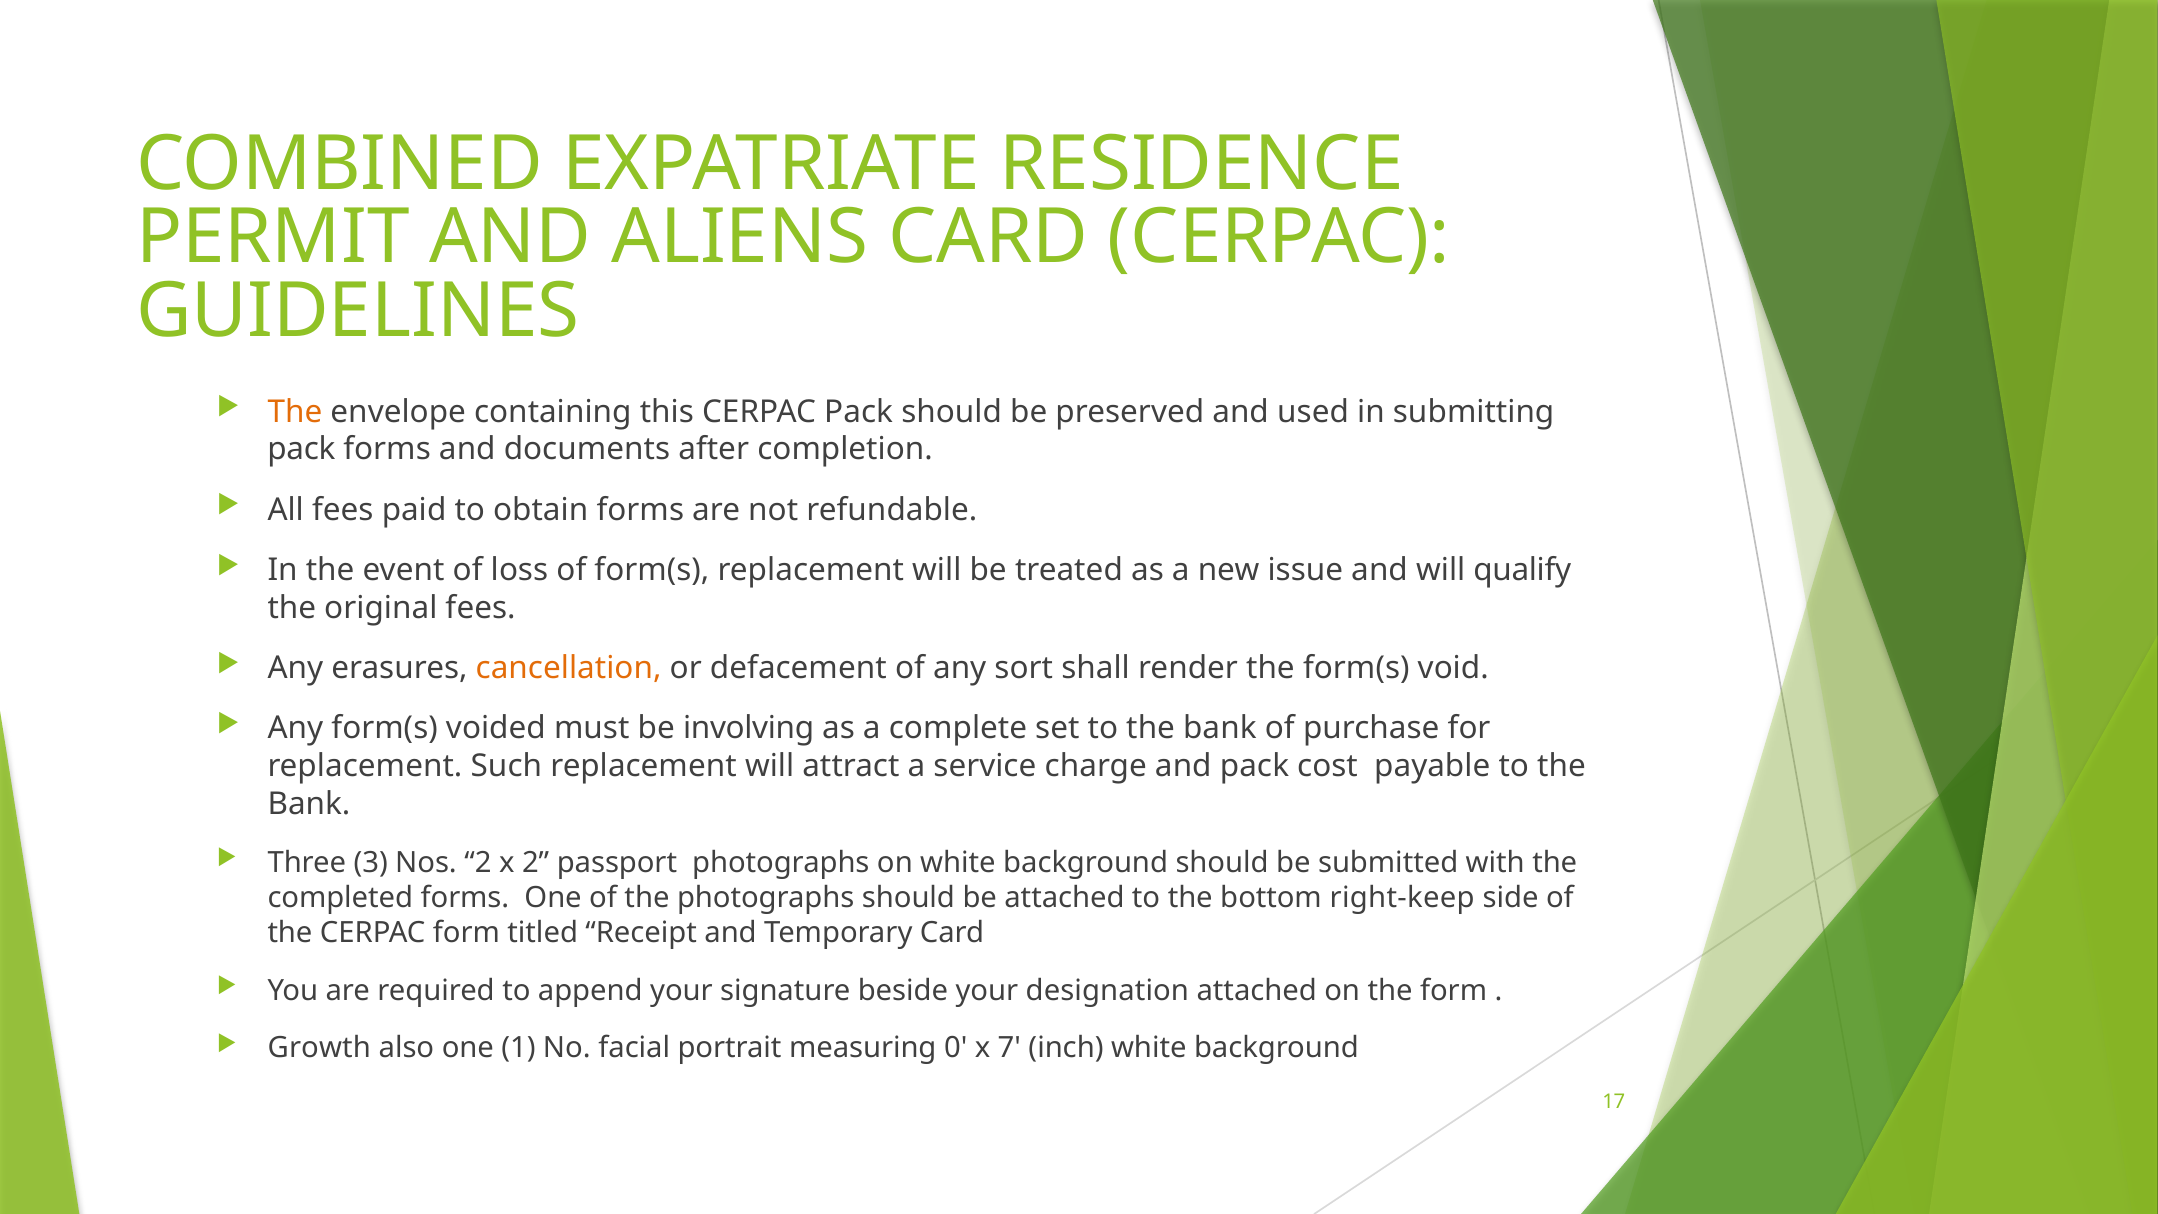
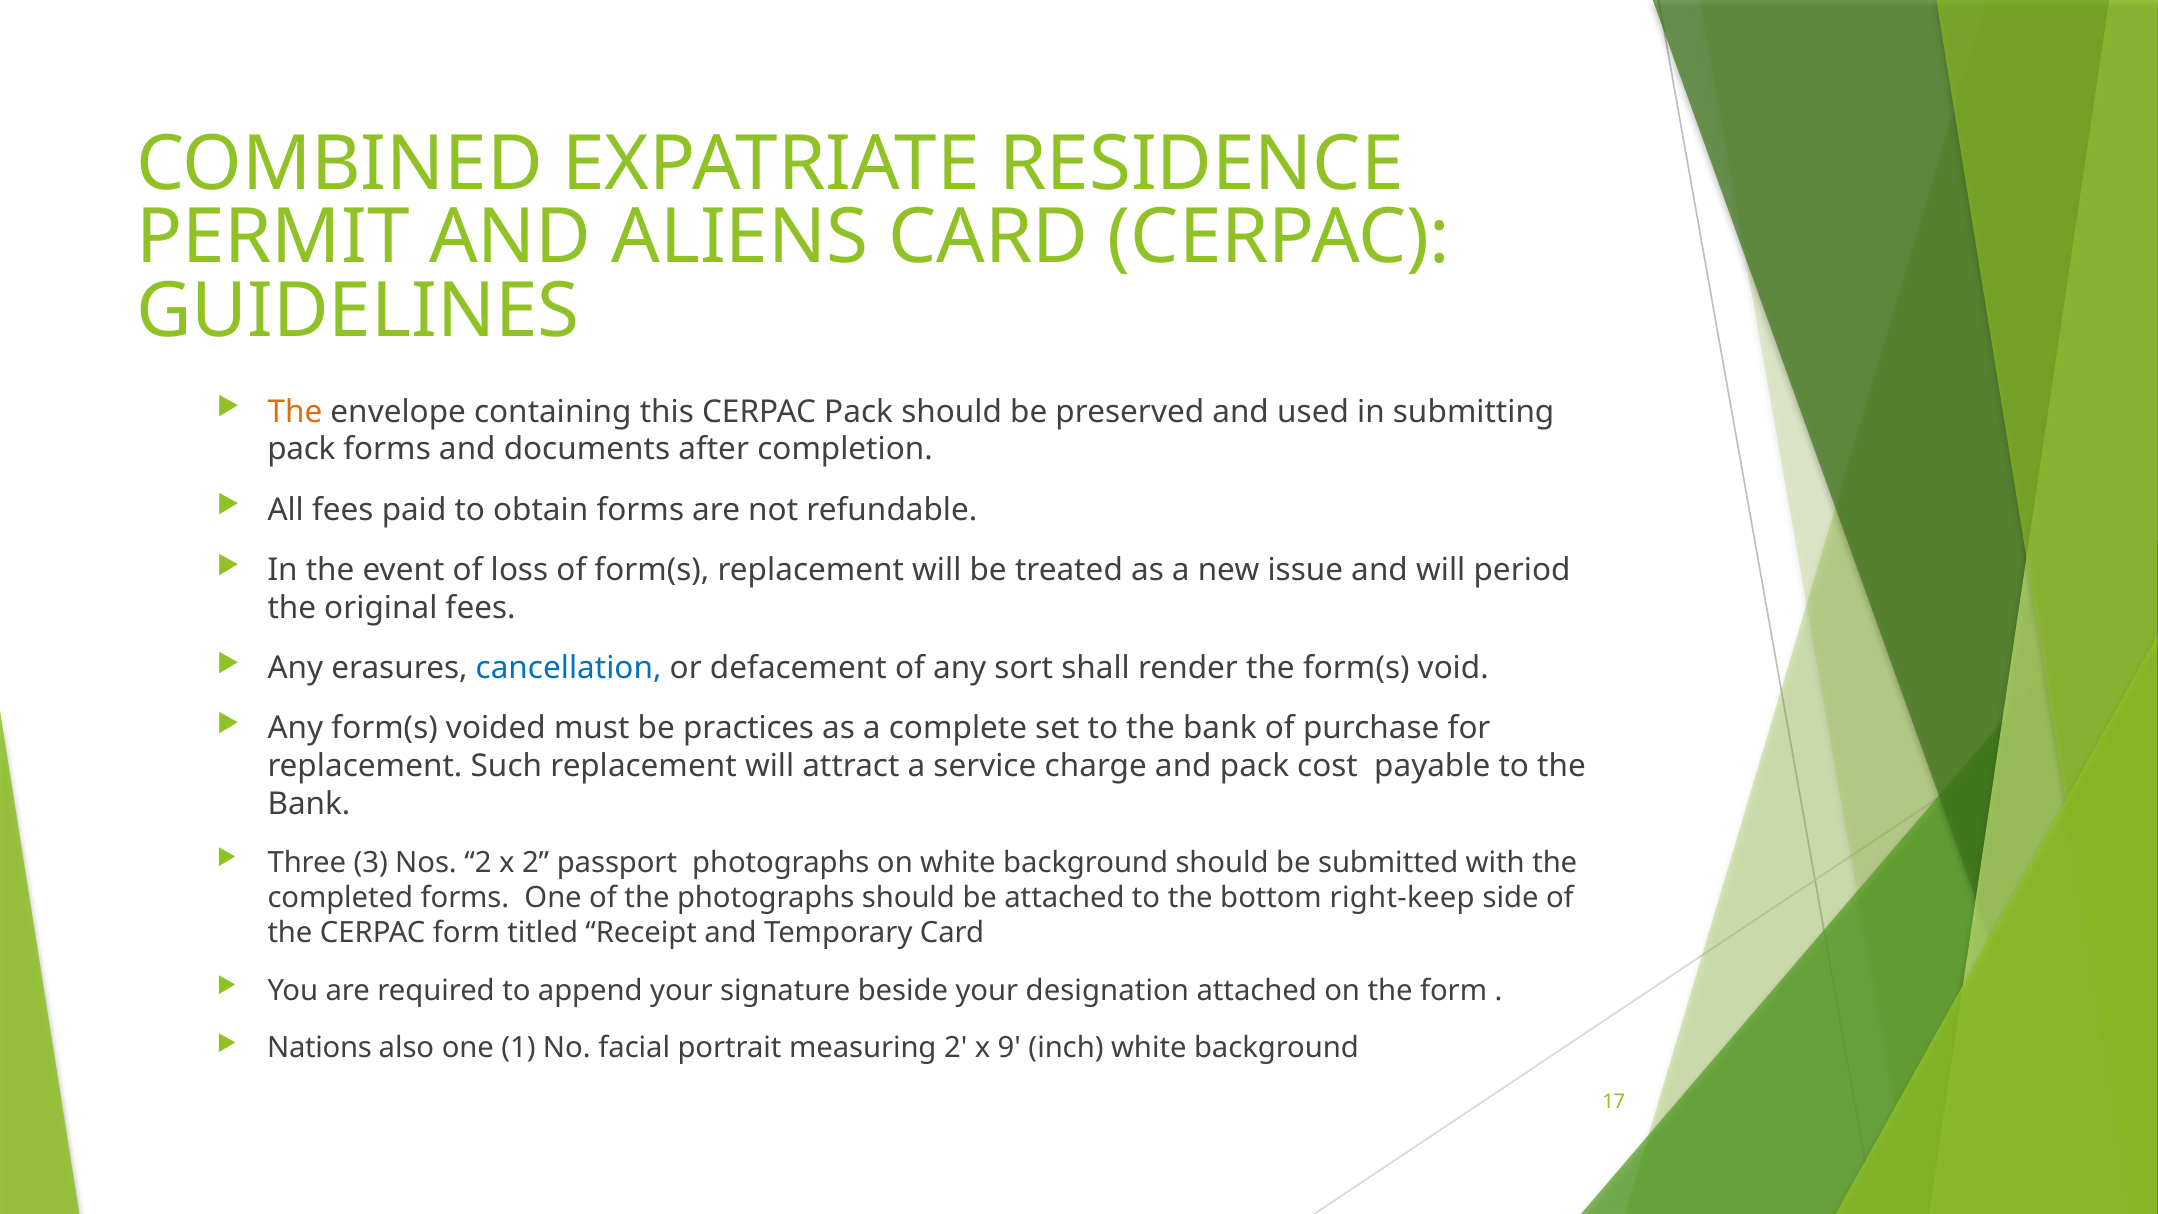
qualify: qualify -> period (1522, 570)
cancellation colour: orange -> blue (569, 668)
involving: involving -> practices (749, 728)
Growth: Growth -> Nations (320, 1048)
measuring 0: 0 -> 2 (956, 1048)
7: 7 -> 9 (1009, 1048)
